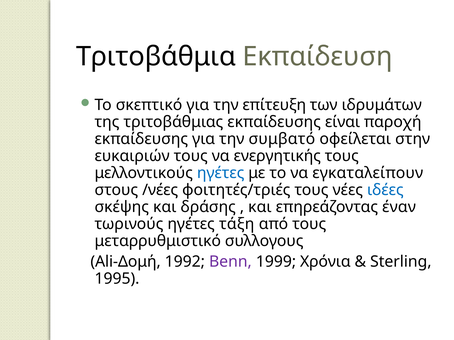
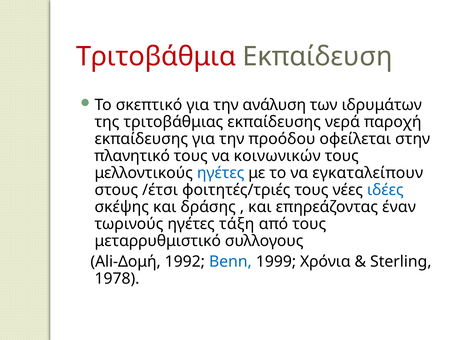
Τριτοβάθμια colour: black -> red (156, 57)
επίτευξη: επίτευξη -> ανάλυση (274, 105)
είναι: είναι -> νερά (342, 122)
συμβατό: συμβατό -> προόδου (282, 139)
ευκαιριών: ευκαιριών -> πλανητικό (132, 156)
ενεργητικής: ενεργητικής -> κοινωνικών (277, 156)
/νέες: /νέες -> /έτσι (160, 190)
Benn colour: purple -> blue (230, 262)
1995: 1995 -> 1978 (117, 279)
